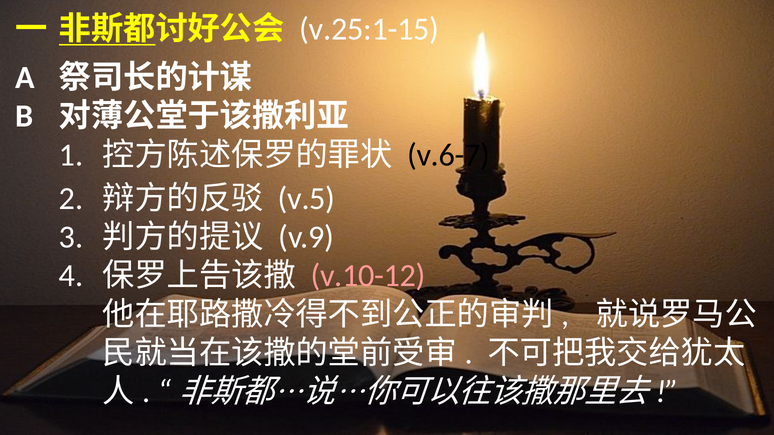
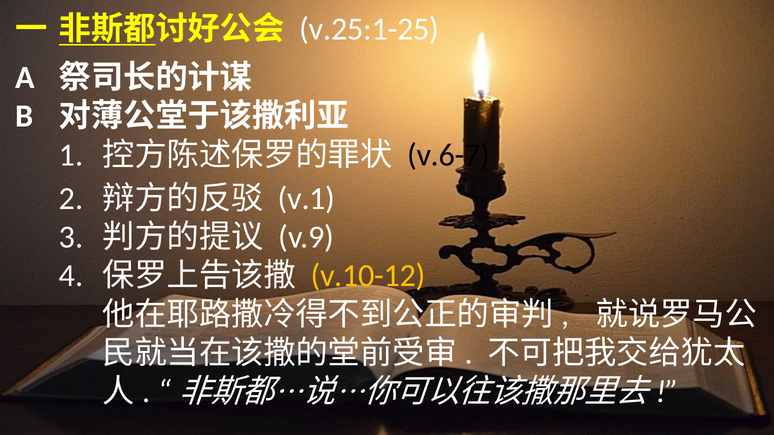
v.25:1-15: v.25:1-15 -> v.25:1-25 (369, 29)
v.5: v.5 -> v.1 (306, 199)
v.10-12 colour: pink -> yellow (368, 276)
